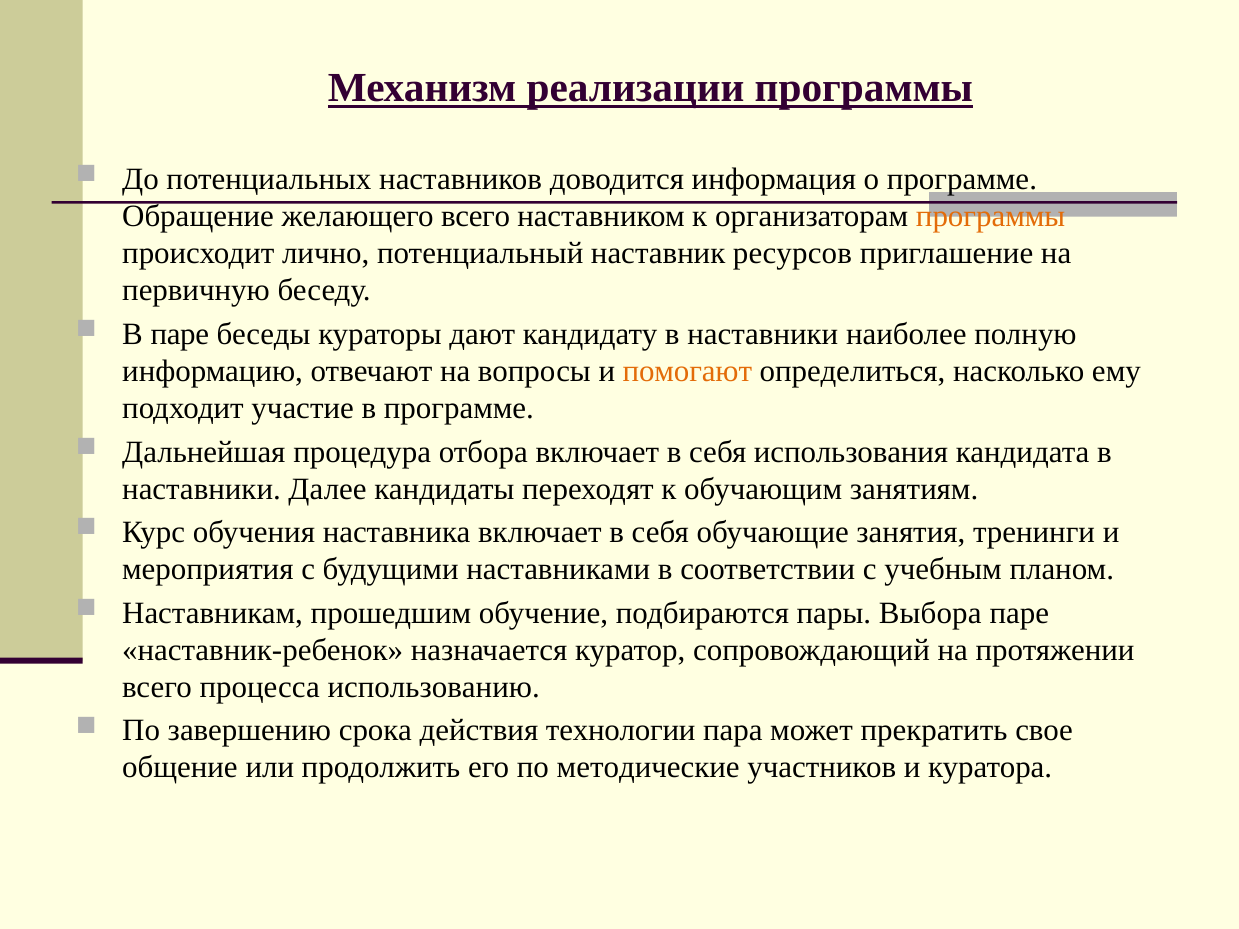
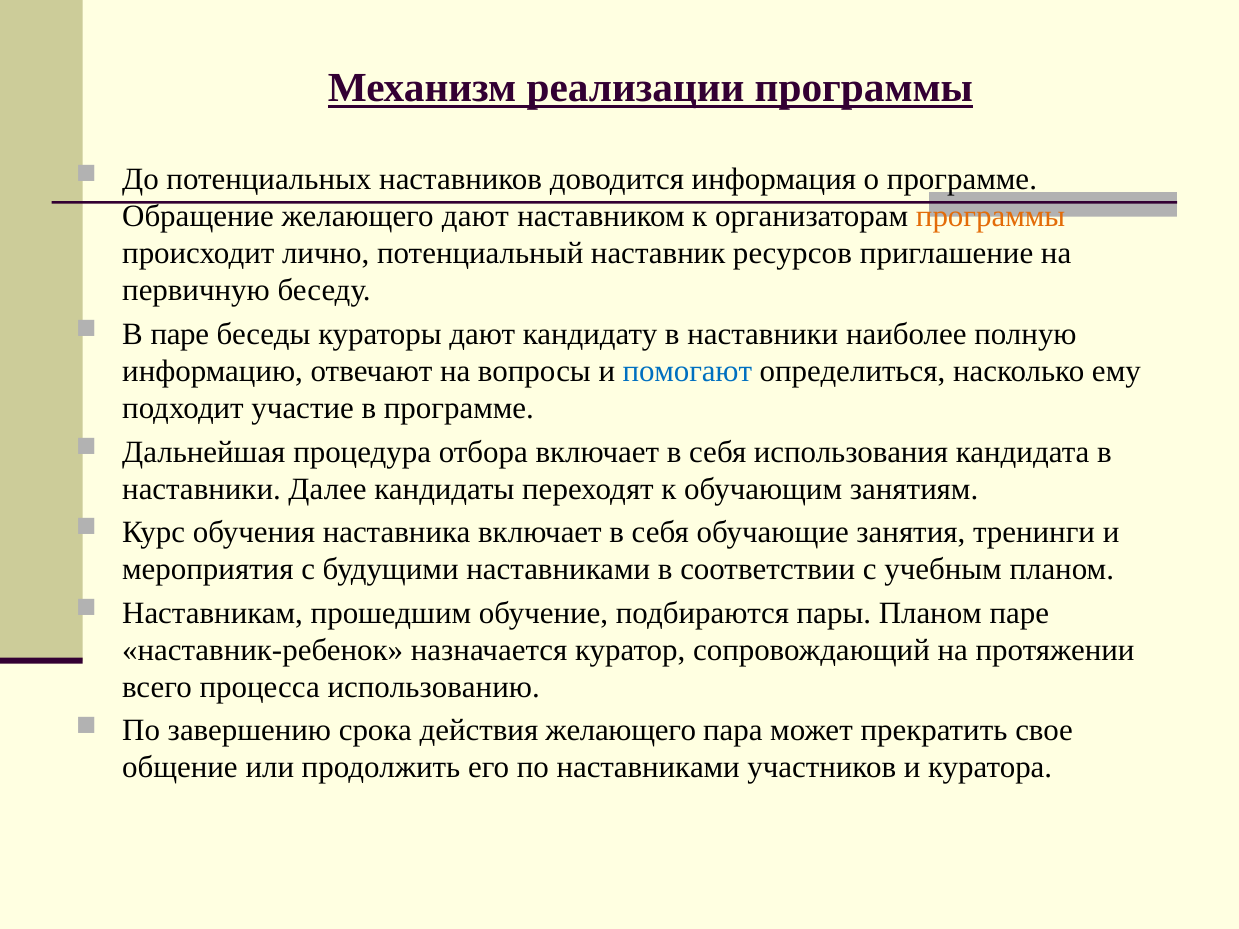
желающего всего: всего -> дают (475, 217)
помогают colour: orange -> blue (687, 371)
пары Выбора: Выбора -> Планом (930, 613)
действия технологии: технологии -> желающего (621, 731)
по методические: методические -> наставниками (648, 768)
